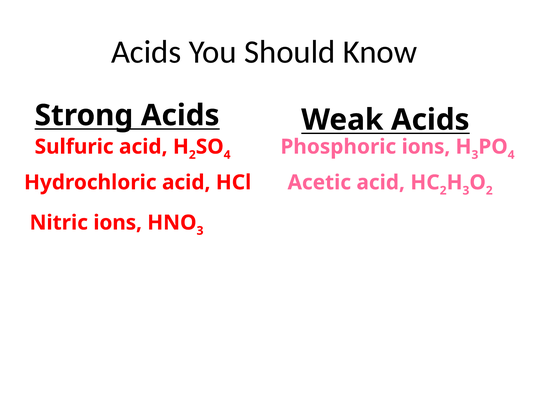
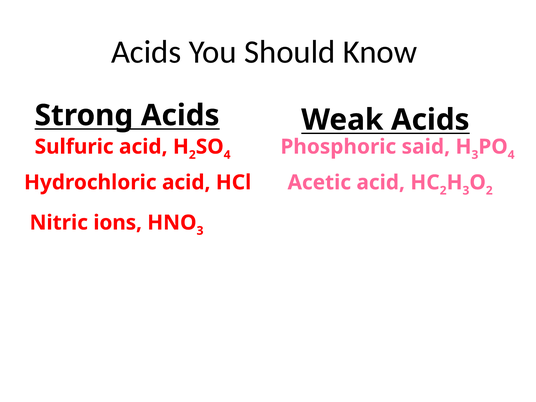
Phosphoric ions: ions -> said (426, 147)
